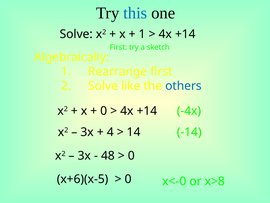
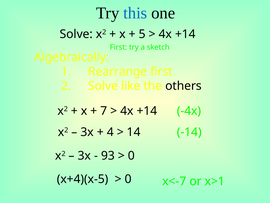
1: 1 -> 5 (142, 34)
others colour: blue -> black (183, 86)
0: 0 -> 7 (104, 111)
48: 48 -> 93 (108, 155)
x+6)(x-5: x+6)(x-5 -> x+4)(x-5 (83, 179)
x<-0: x<-0 -> x<-7 (174, 181)
x>8: x>8 -> x>1 (215, 181)
